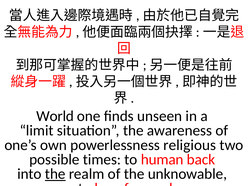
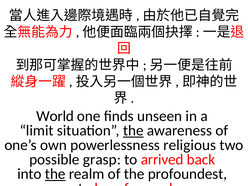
the underline: none -> present (133, 131)
times: times -> grasp (102, 160)
human: human -> arrived (162, 160)
unknowable: unknowable -> profoundest (187, 174)
